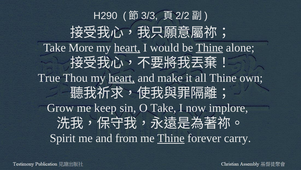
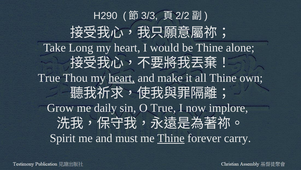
More: More -> Long (81, 47)
heart underline: present -> none (127, 47)
Thine underline: present -> none (209, 47)
keep: keep -> daily (105, 108)
O Take: Take -> True (163, 108)
from: from -> must (126, 138)
